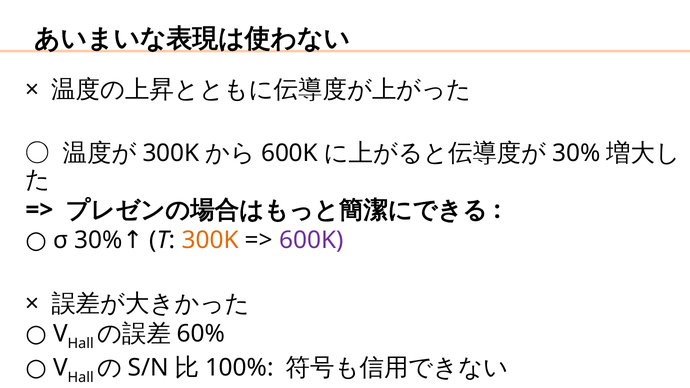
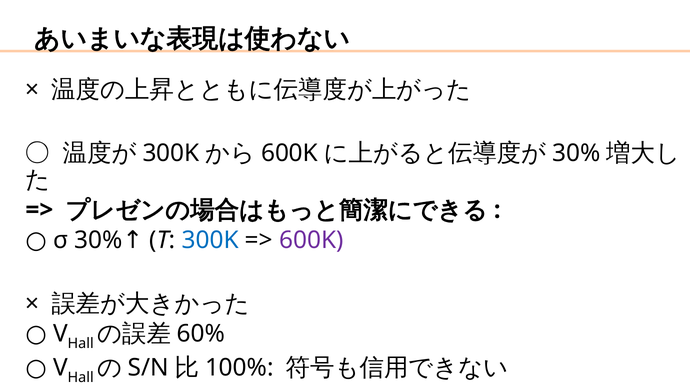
300K colour: orange -> blue (210, 240)
